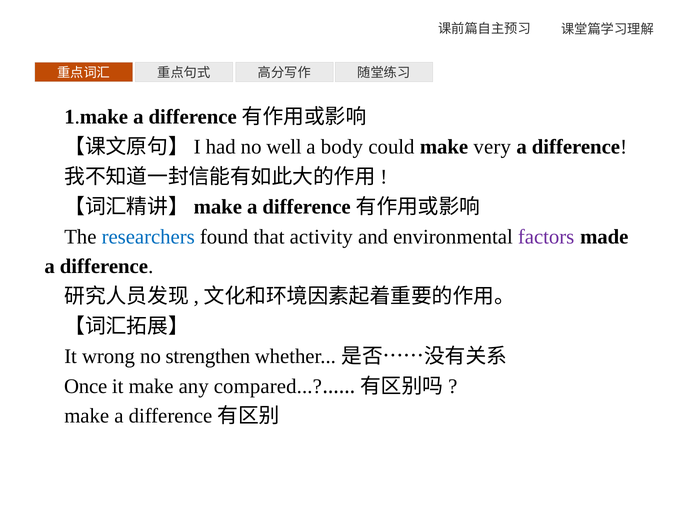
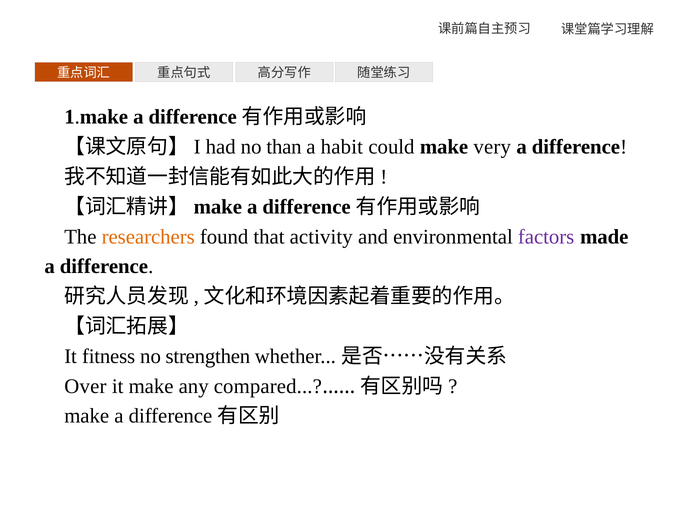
well: well -> than (284, 147)
body: body -> habit (342, 147)
researchers colour: blue -> orange (148, 237)
wrong: wrong -> fitness (109, 356)
Once: Once -> Over (85, 386)
